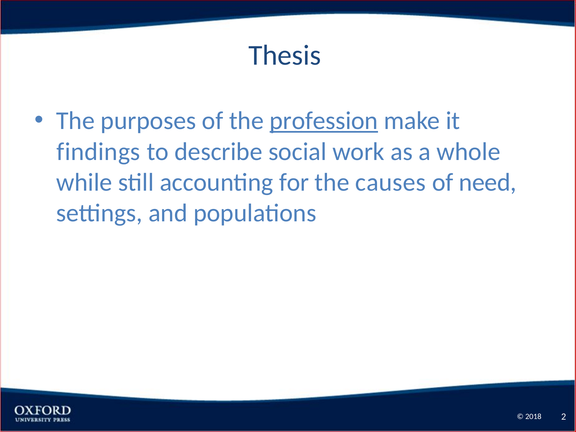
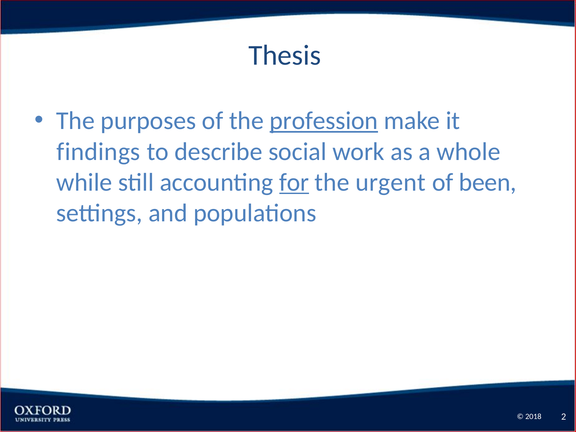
for underline: none -> present (294, 182)
causes: causes -> urgent (391, 182)
need: need -> been (488, 182)
